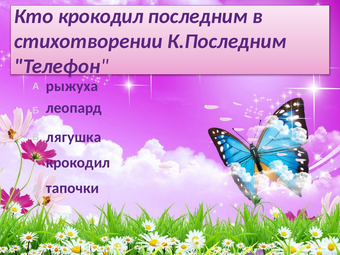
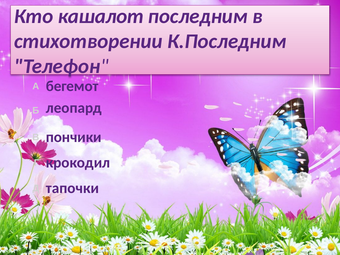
Кто крокодил: крокодил -> кашалот (101, 16)
рыжуха: рыжуха -> бегемот (72, 86)
лягушка: лягушка -> пончики (74, 137)
